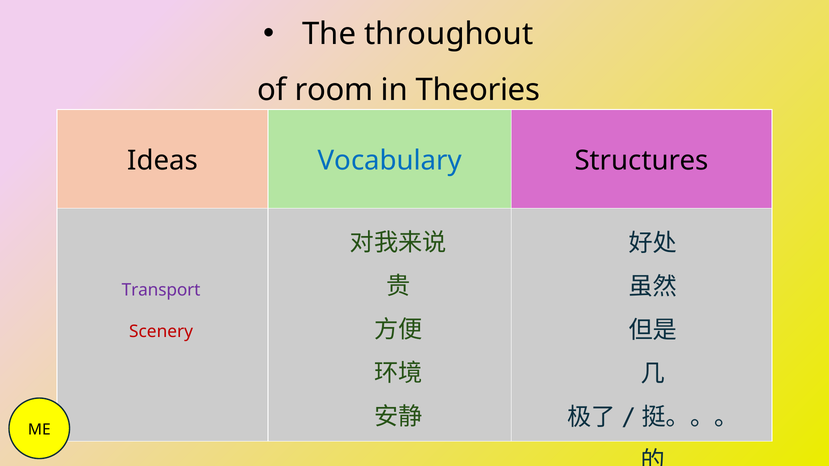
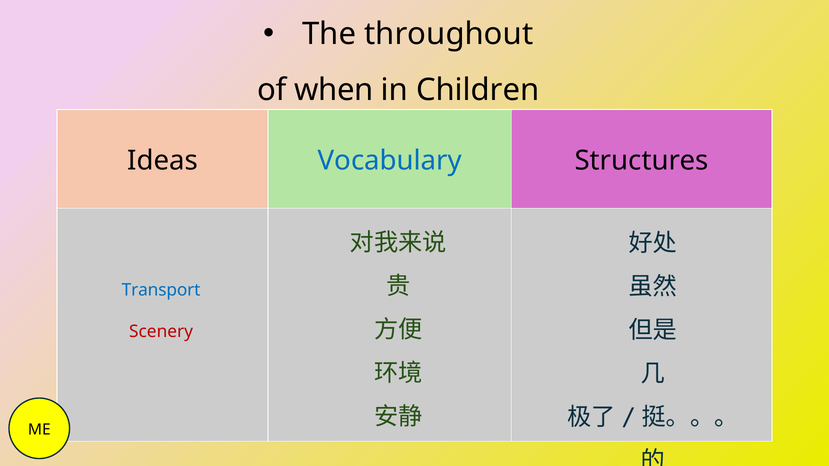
room: room -> when (334, 90)
Theories: Theories -> Children (478, 90)
Transport colour: purple -> blue (161, 290)
